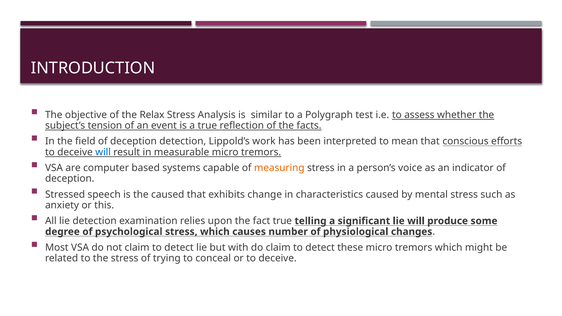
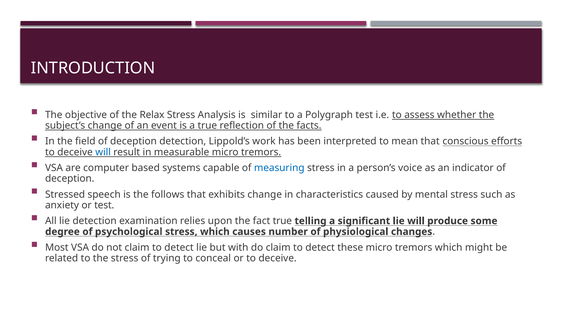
subject’s tension: tension -> change (105, 126)
measuring colour: orange -> blue (279, 168)
the caused: caused -> follows (168, 194)
or this: this -> test (104, 205)
